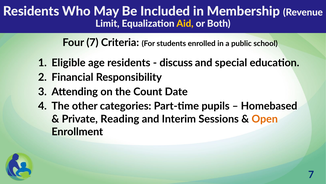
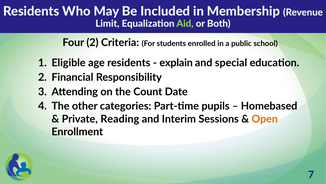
Aid colour: yellow -> light green (185, 24)
Four 7: 7 -> 2 (92, 43)
discuss: discuss -> explain (176, 63)
